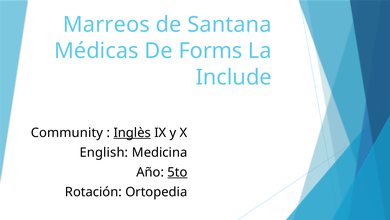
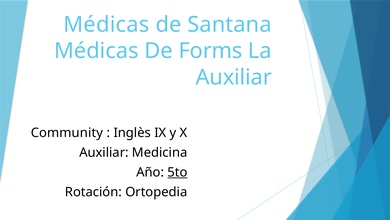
Marreos: Marreos -> Médicas (106, 24)
Include: Include -> Auxiliar (234, 77)
Inglès underline: present -> none (132, 132)
English: English -> Auxiliar (104, 152)
